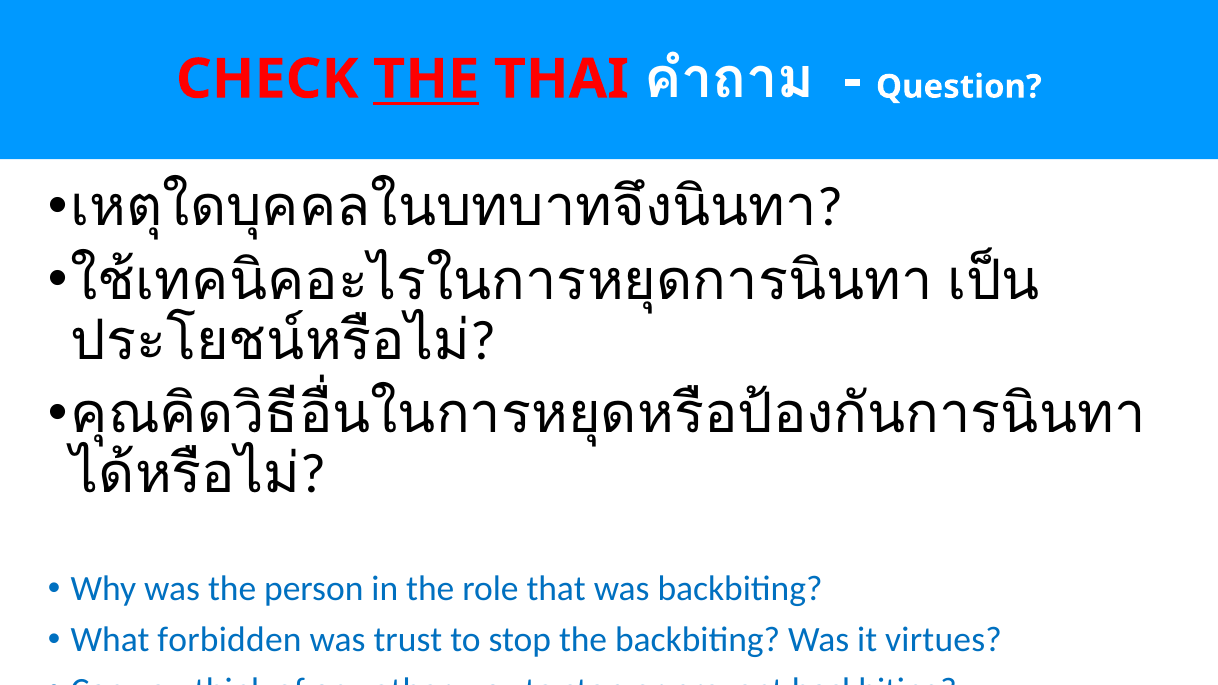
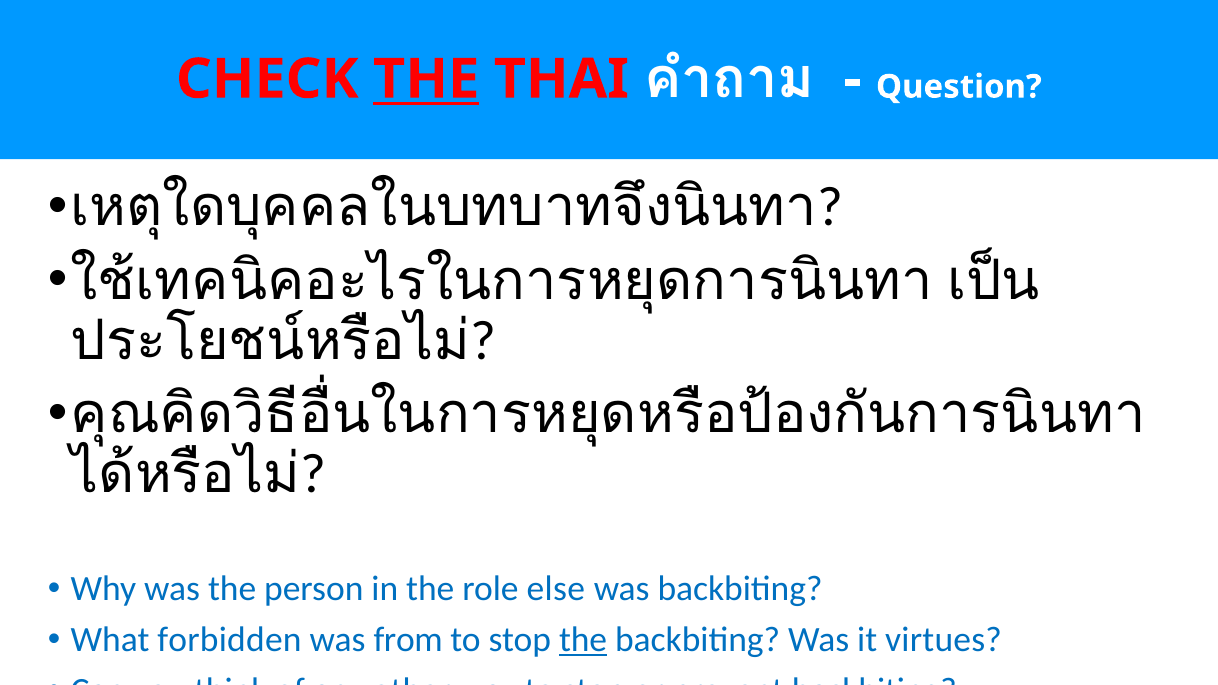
that: that -> else (556, 589)
trust: trust -> from (408, 640)
the underline: none -> present (583, 640)
